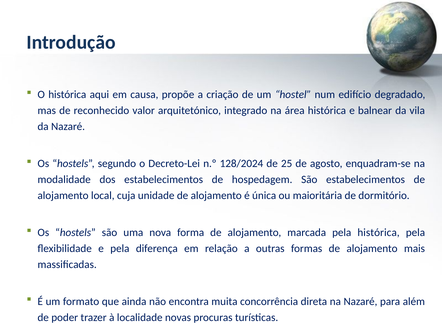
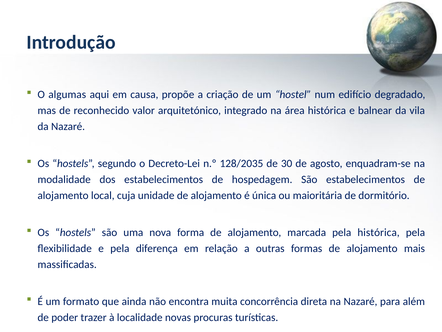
O histórica: histórica -> algumas (67, 94)
128/2024: 128/2024 -> 128/2035 (241, 163)
25: 25 -> 30 (287, 163)
